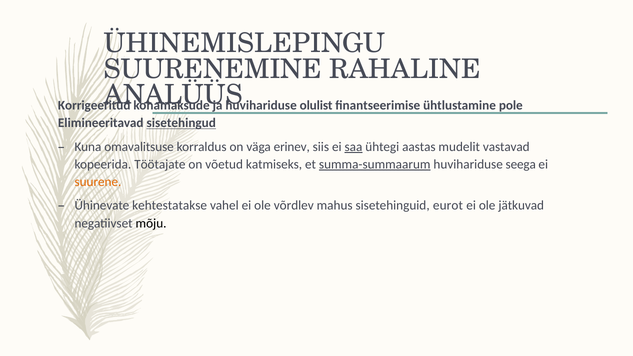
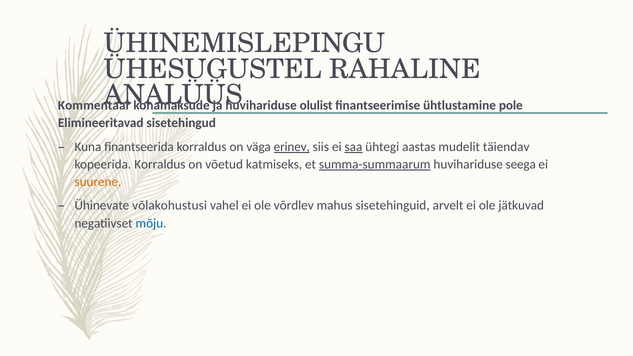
SUURENEMINE: SUURENEMINE -> ÜHESUGUSTEL (213, 69)
Korrigeeritud: Korrigeeritud -> Kommentaar (94, 106)
sisetehingud underline: present -> none (181, 123)
omavalitsuse: omavalitsuse -> finantseerida (139, 147)
erinev underline: none -> present (292, 147)
vastavad: vastavad -> täiendav (506, 147)
kopeerida Töötajate: Töötajate -> Korraldus (160, 164)
kehtestatakse: kehtestatakse -> võlakohustusi (170, 206)
eurot: eurot -> arvelt (448, 206)
mõju colour: black -> blue (151, 223)
